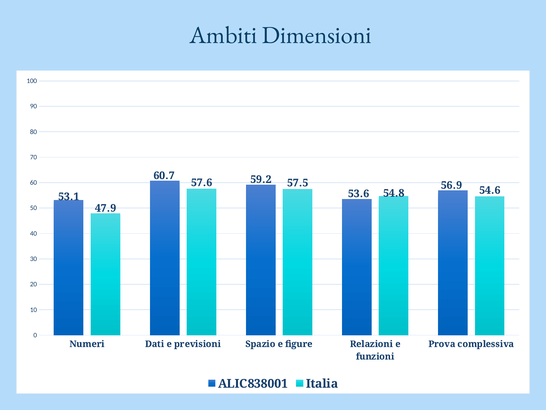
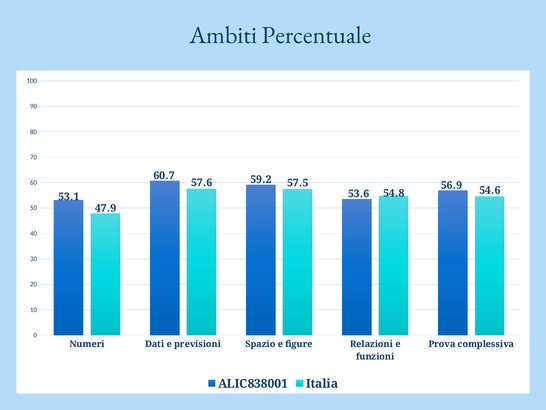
Dimensioni: Dimensioni -> Percentuale (317, 35)
